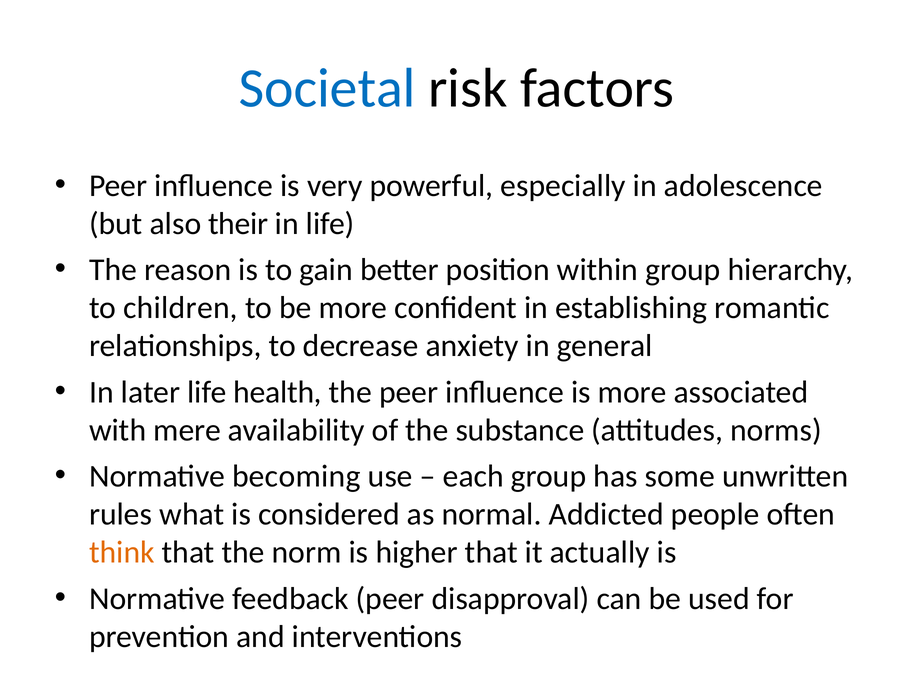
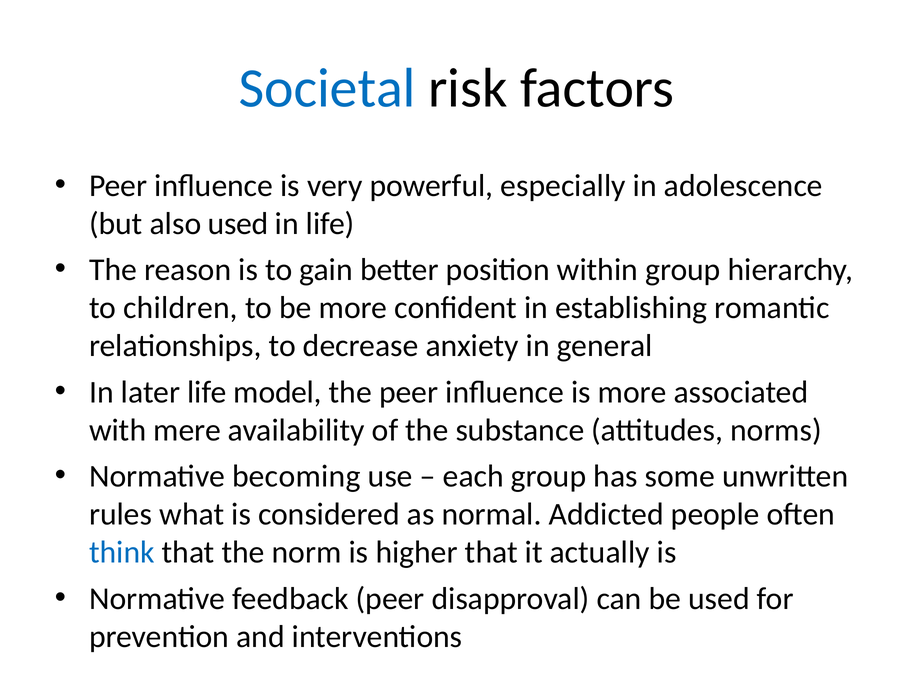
also their: their -> used (238, 224)
health: health -> model (278, 392)
think colour: orange -> blue (122, 553)
